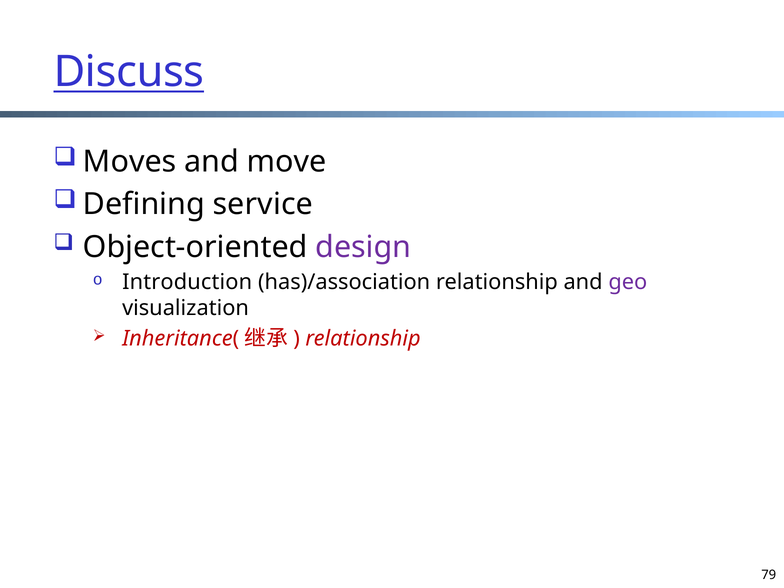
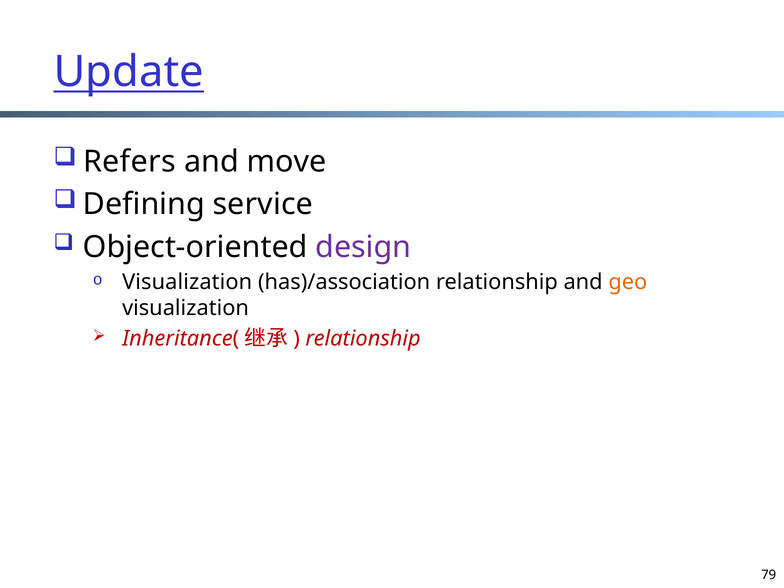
Discuss: Discuss -> Update (129, 72)
Moves: Moves -> Refers (129, 162)
Introduction: Introduction -> Visualization (187, 282)
geo colour: purple -> orange (628, 282)
